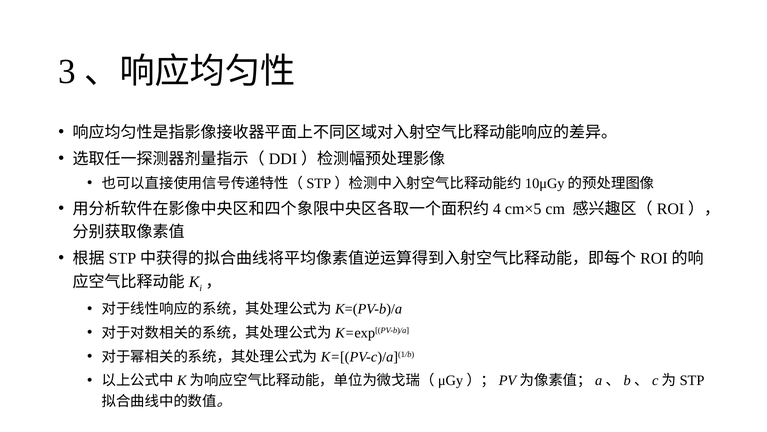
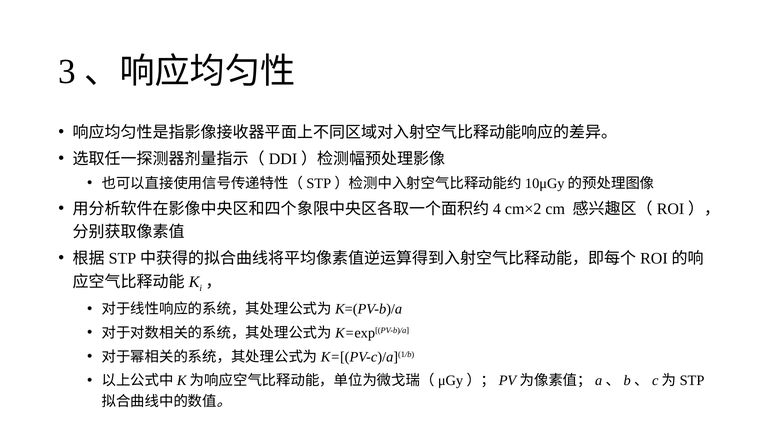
cm×5: cm×5 -> cm×2 (523, 209)
